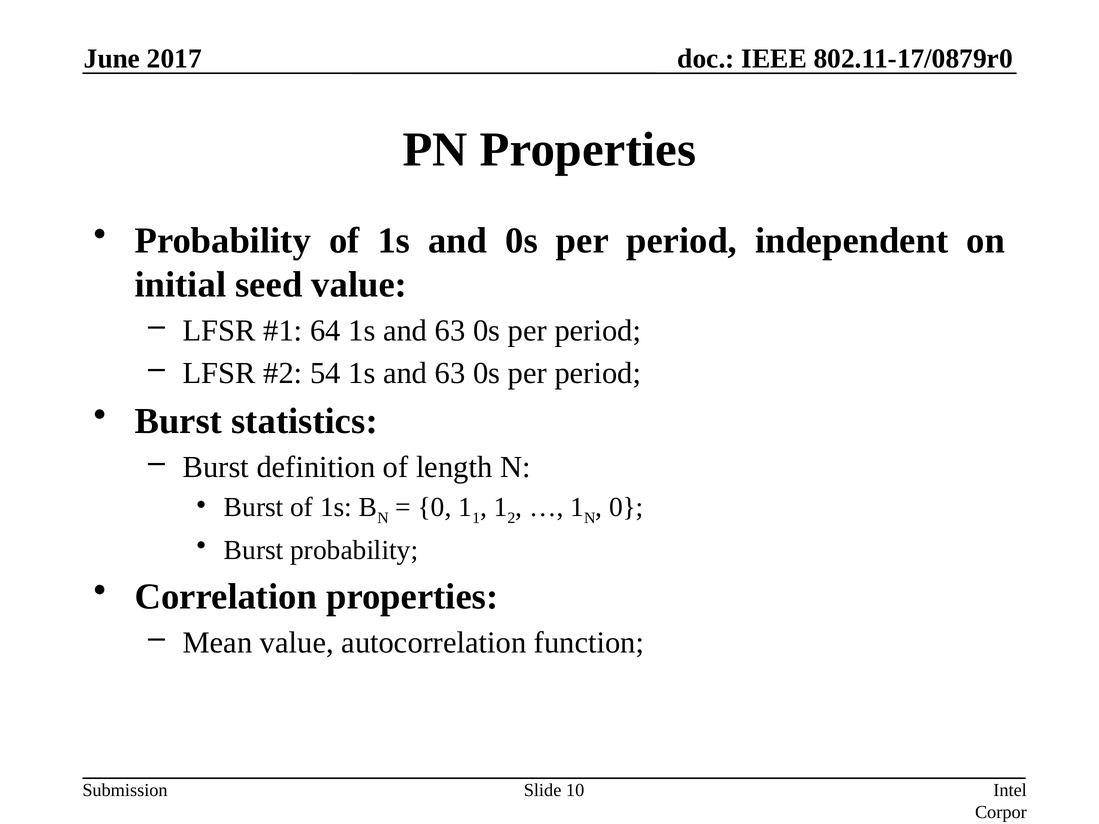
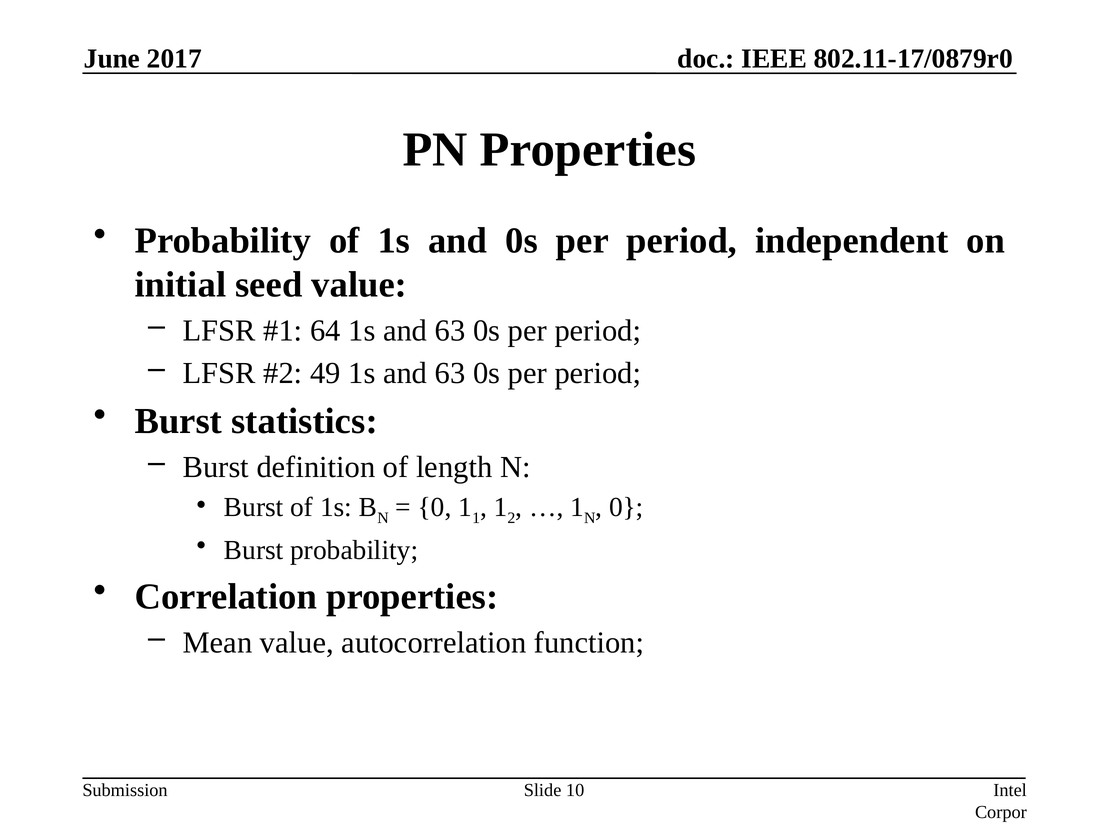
54: 54 -> 49 (325, 373)
